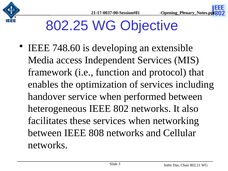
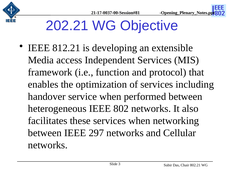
802.25: 802.25 -> 202.21 (67, 26)
748.60: 748.60 -> 812.21 (66, 48)
808: 808 -> 297 (96, 133)
